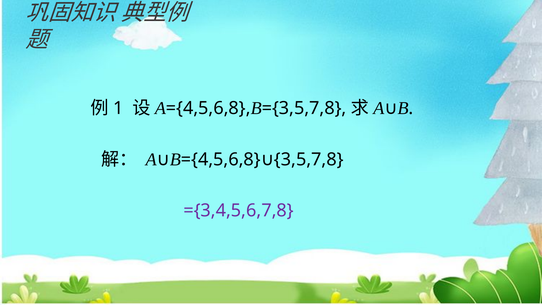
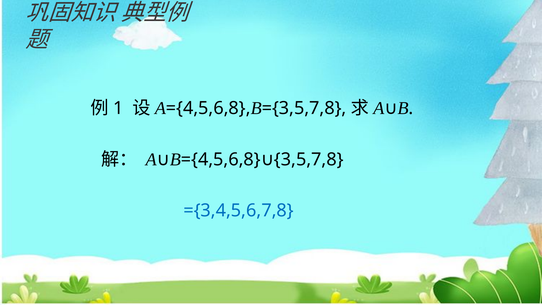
={3,4,5,6,7,8 colour: purple -> blue (239, 210)
